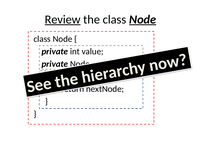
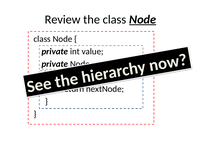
Review underline: present -> none (63, 19)
